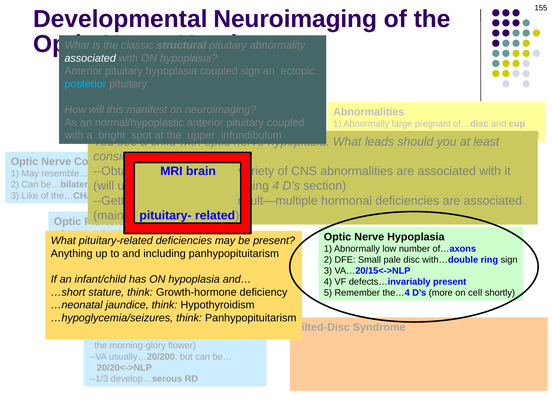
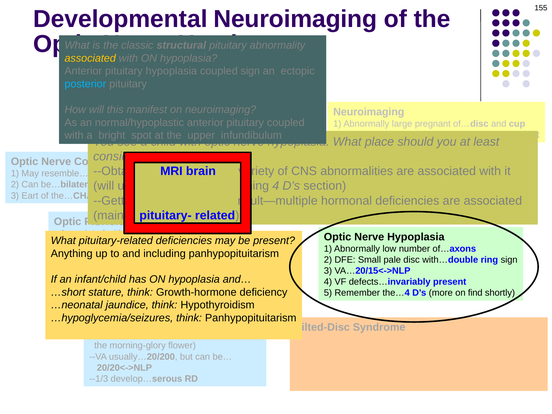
associated colour: white -> yellow (90, 58)
Abnormalities: Abnormalities -> Neuroimaging (369, 112)
leads: leads -> place (379, 142)
3 Like: Like -> Eart (30, 196)
cell: cell -> find (475, 293)
